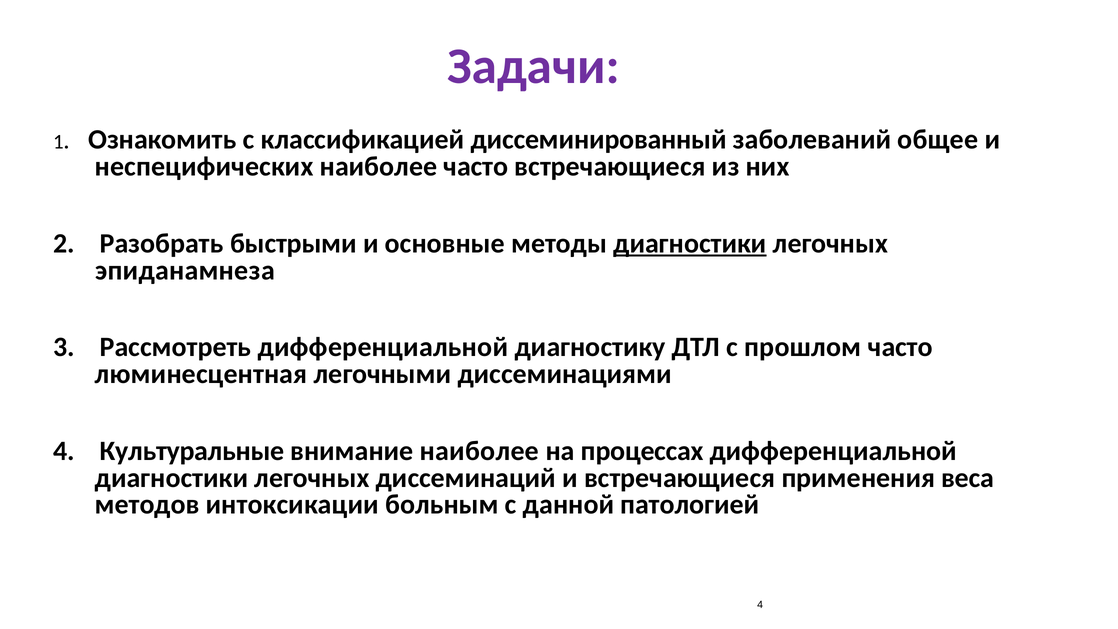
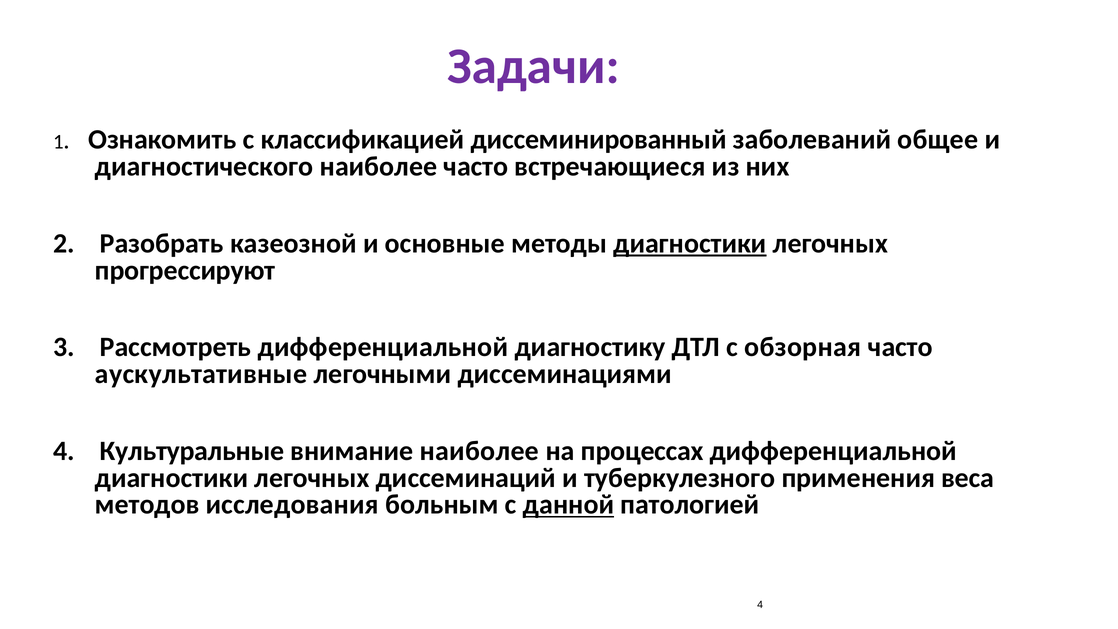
неспецифических: неспецифических -> диагностического (204, 166)
быстрыми: быстрыми -> казеозной (293, 243)
эпиданамнеза: эпиданамнеза -> прогрессируют (185, 270)
прошлом: прошлом -> обзорная (803, 347)
люминесцентная: люминесцентная -> аускультативные (201, 374)
и встречающиеся: встречающиеся -> туберкулезного (680, 478)
интоксикации: интоксикации -> исследования (292, 505)
данной underline: none -> present (569, 505)
